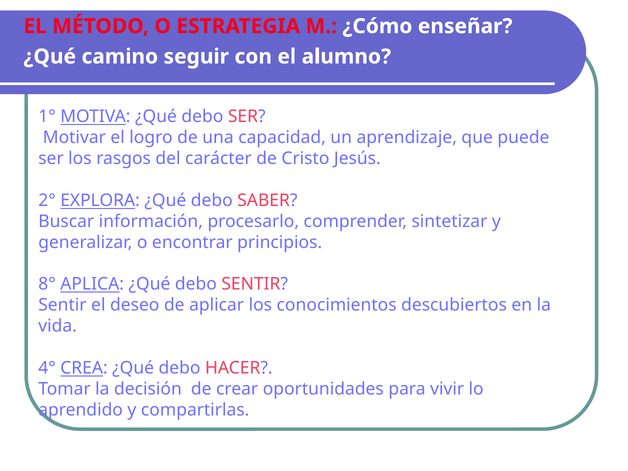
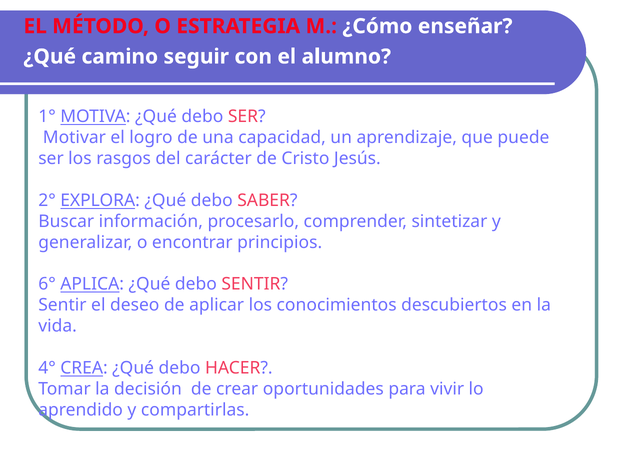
8°: 8° -> 6° (47, 284)
